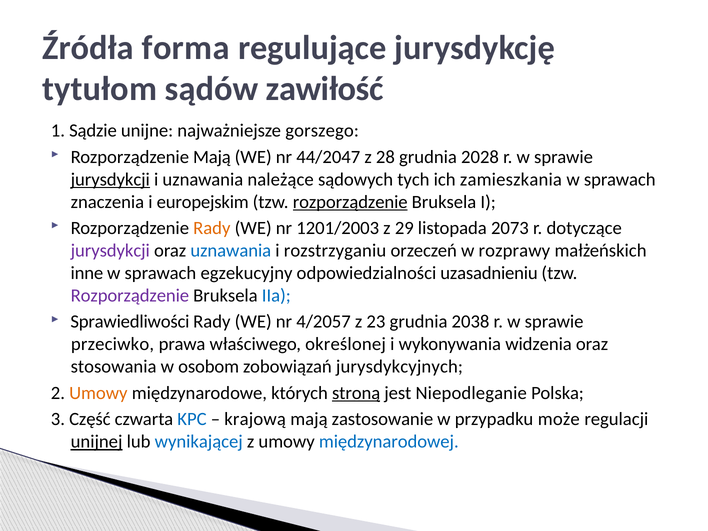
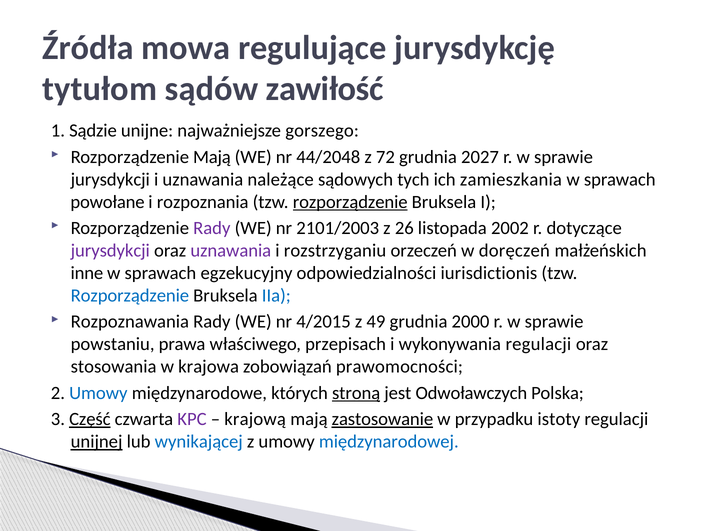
forma: forma -> mowa (186, 48)
44/2047: 44/2047 -> 44/2048 (328, 157)
28: 28 -> 72 (385, 157)
2028: 2028 -> 2027 (480, 157)
jurysdykcji underline: present -> none (110, 179)
znaczenia: znaczenia -> powołane (107, 202)
europejskim: europejskim -> rozpoznania (203, 202)
Rady colour: orange -> purple (212, 228)
1201/2003: 1201/2003 -> 2101/2003 (338, 228)
29: 29 -> 26 (404, 228)
2073: 2073 -> 2002 (510, 228)
uznawania colour: blue -> purple (231, 251)
rozprawy: rozprawy -> doręczeń (514, 251)
uzasadnieniu: uzasadnieniu -> iurisdictionis (489, 273)
Rozporządzenie colour: purple -> blue (130, 295)
Sprawiedliwości: Sprawiedliwości -> Rozpoznawania (130, 322)
4/2057: 4/2057 -> 4/2015 (324, 322)
23: 23 -> 49 (376, 322)
2038: 2038 -> 2000 (471, 322)
przeciwko: przeciwko -> powstaniu (113, 344)
określonej: określonej -> przepisach (346, 344)
wykonywania widzenia: widzenia -> regulacji (538, 344)
osobom: osobom -> krajowa (209, 367)
jurysdykcyjnych: jurysdykcyjnych -> prawomocności (399, 367)
Umowy colour: orange -> blue (98, 393)
Niepodleganie: Niepodleganie -> Odwoławczych (471, 393)
Część underline: none -> present (90, 419)
KPC colour: blue -> purple (192, 419)
zastosowanie underline: none -> present (382, 419)
może: może -> istoty (559, 419)
